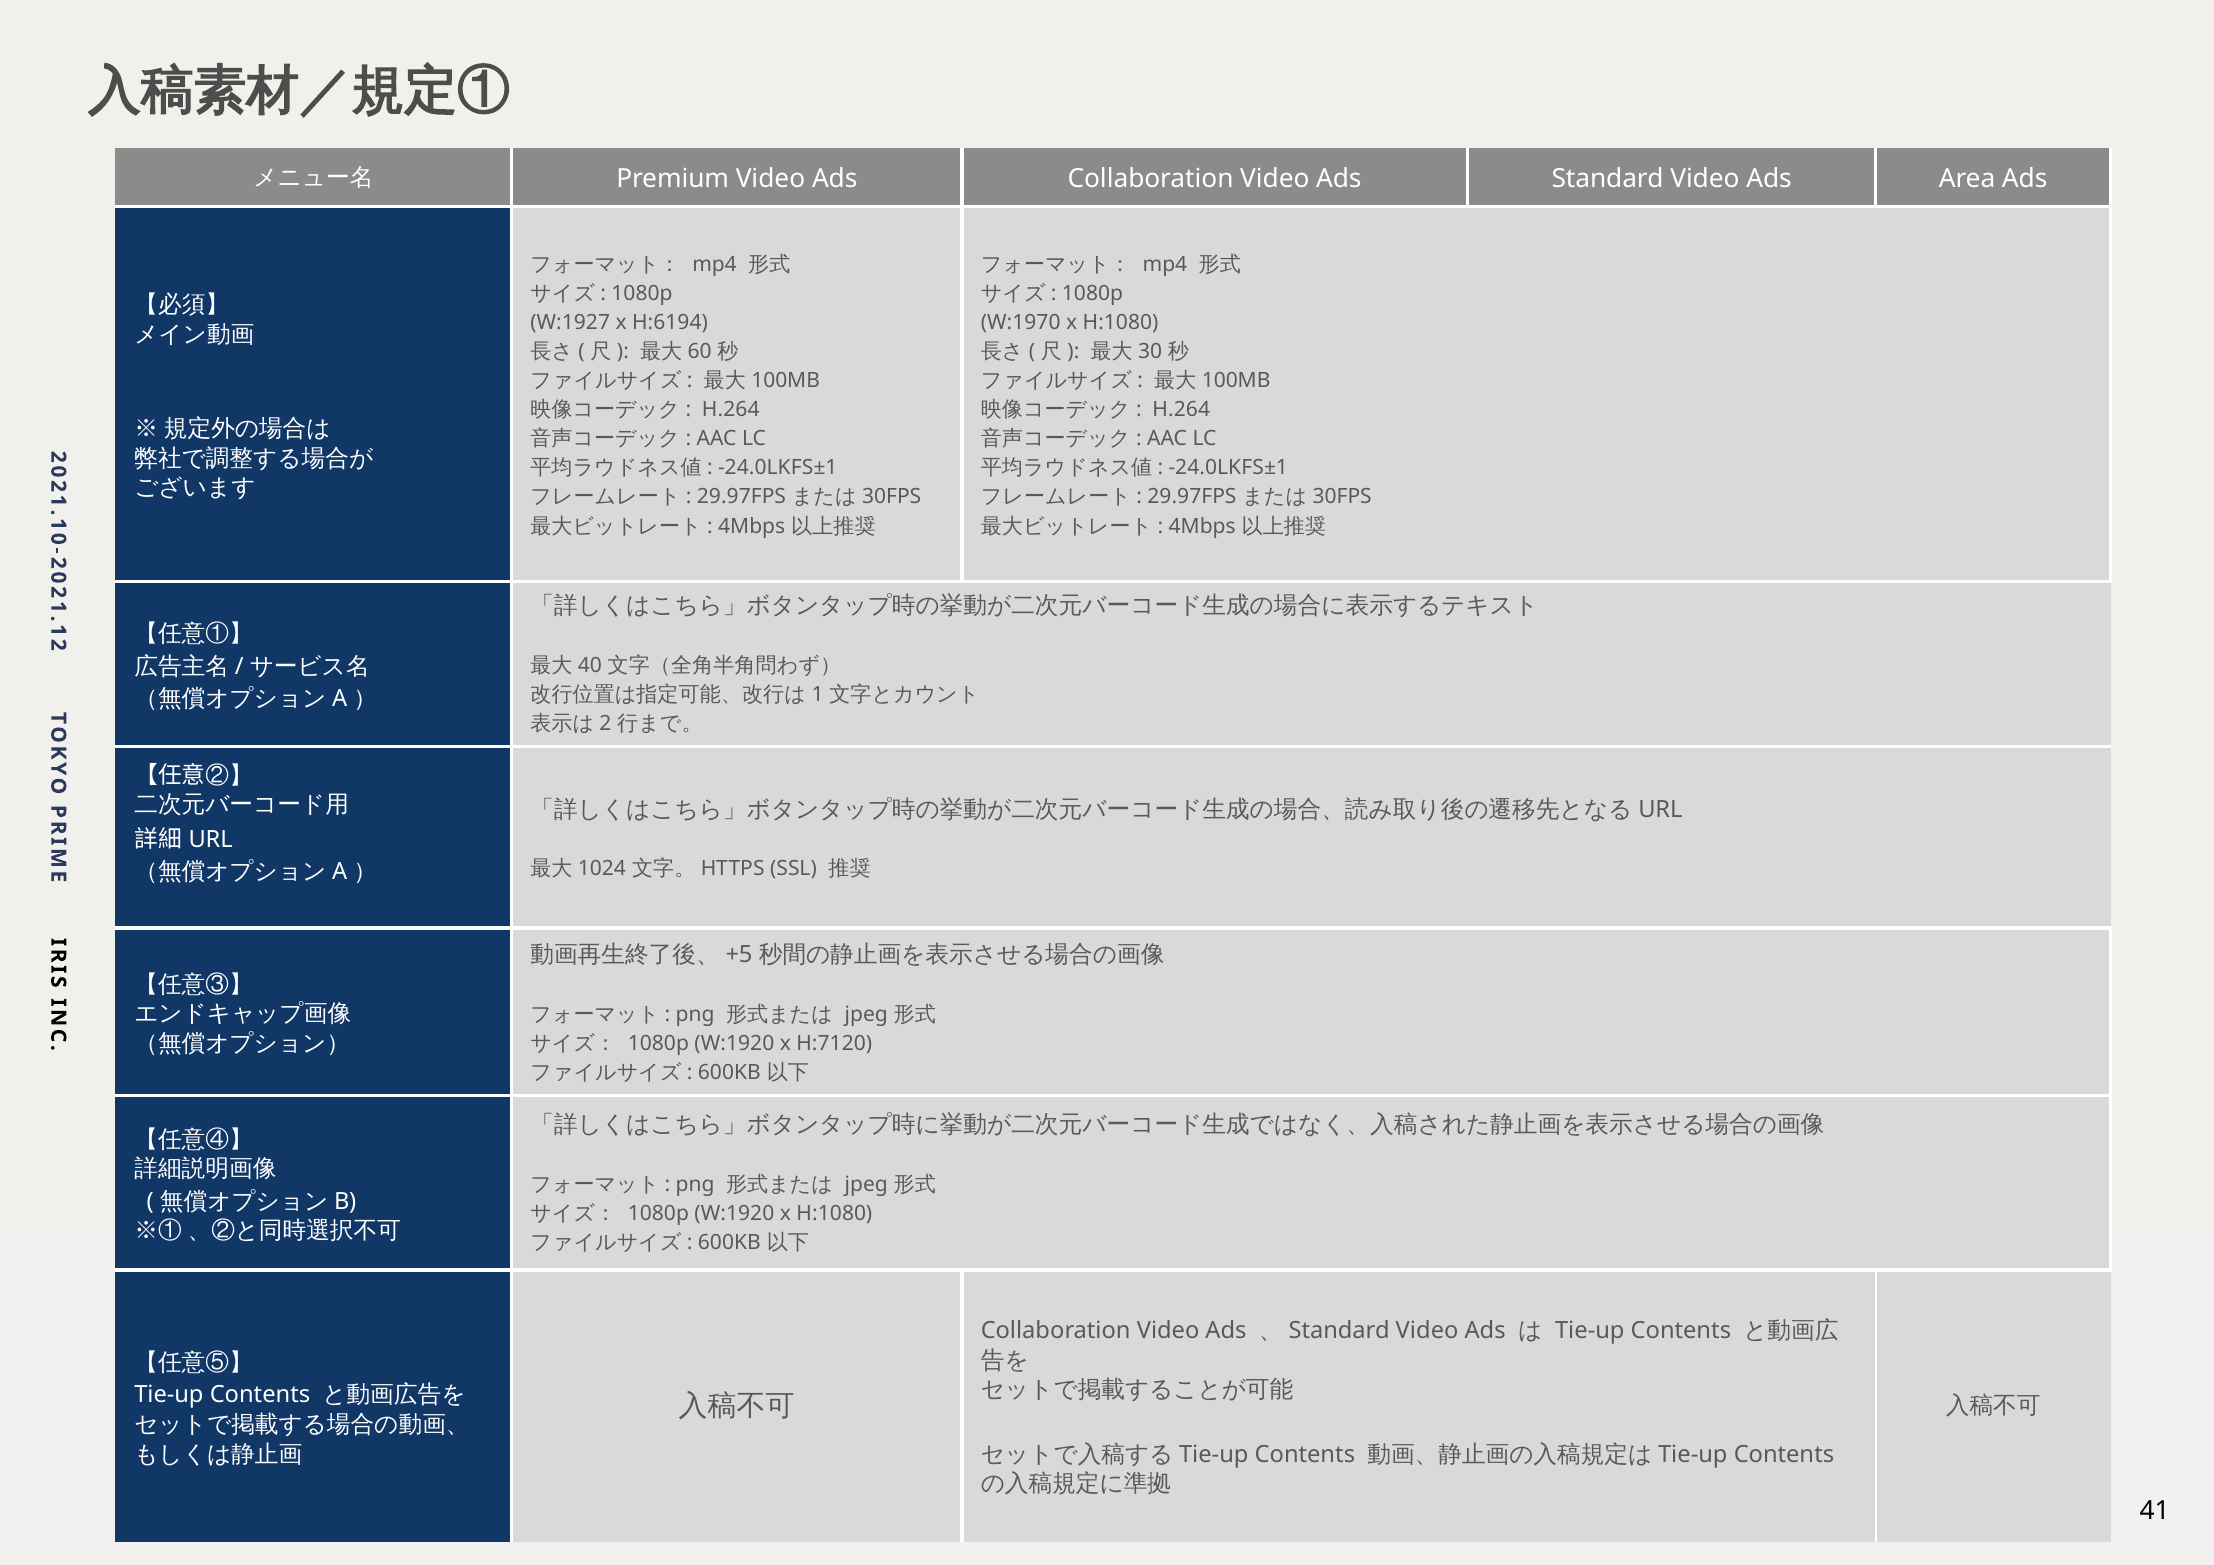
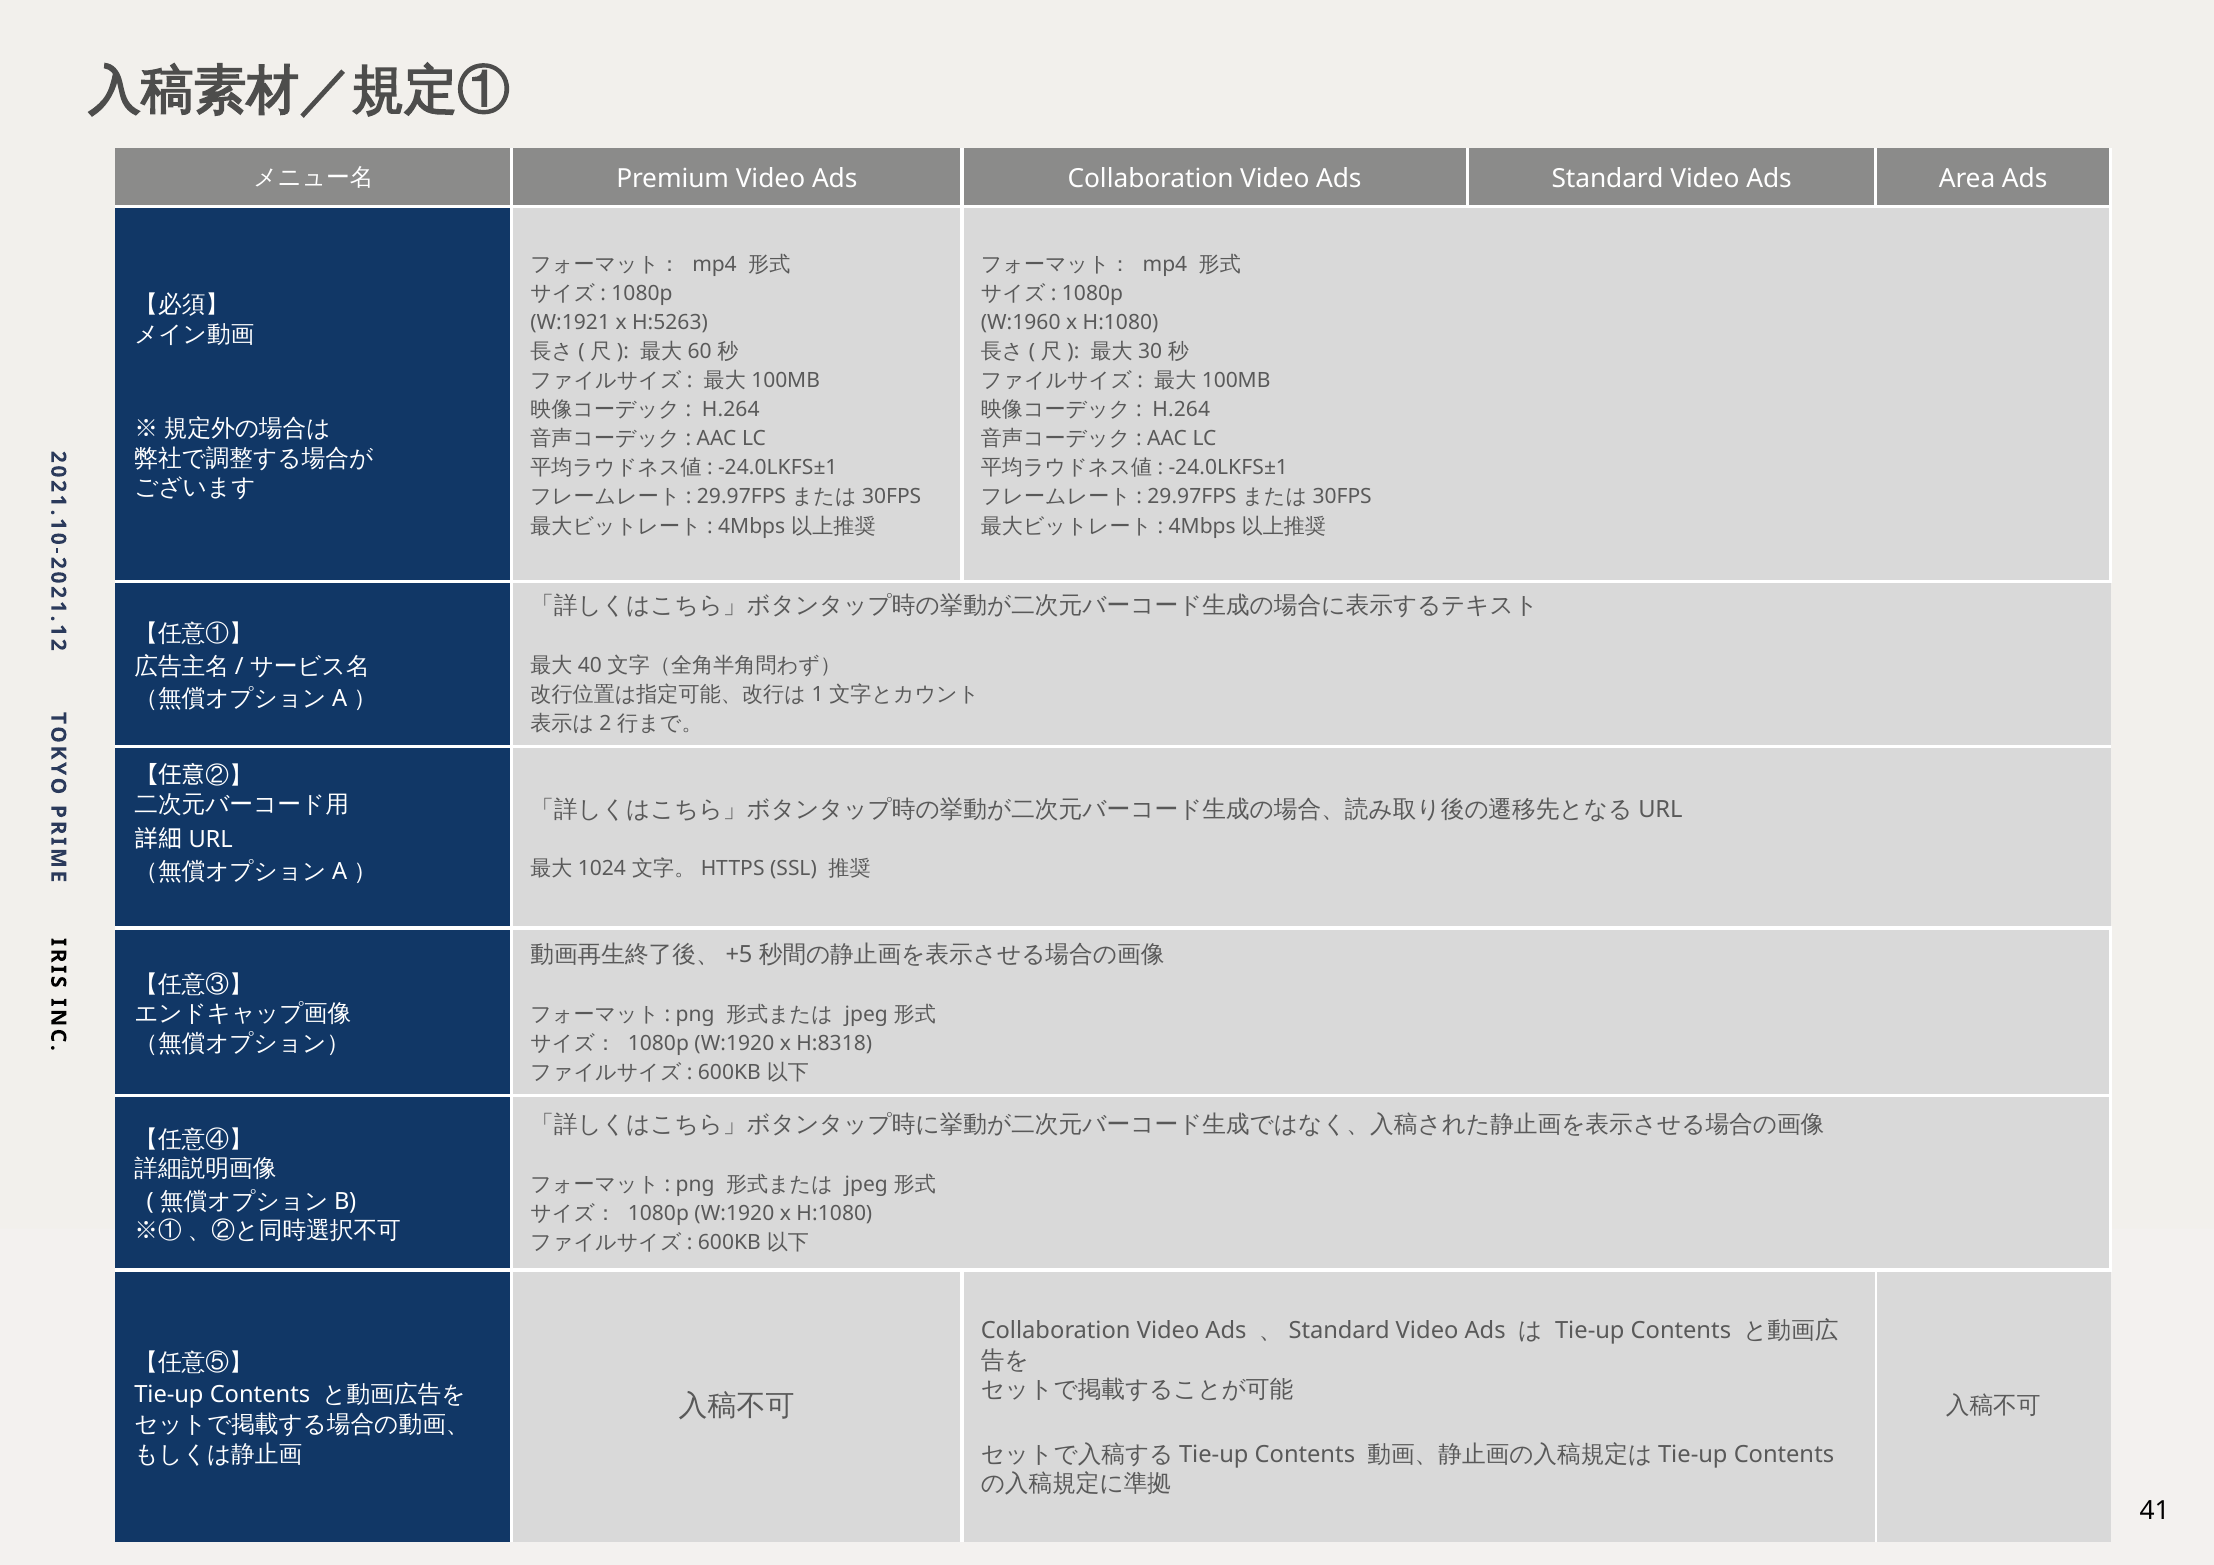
W:1927: W:1927 -> W:1921 (570, 323)
H:6194: H:6194 -> H:5263 (670, 323)
W:1970: W:1970 -> W:1960 (1021, 323)
H:7120: H:7120 -> H:8318 (834, 1044)
